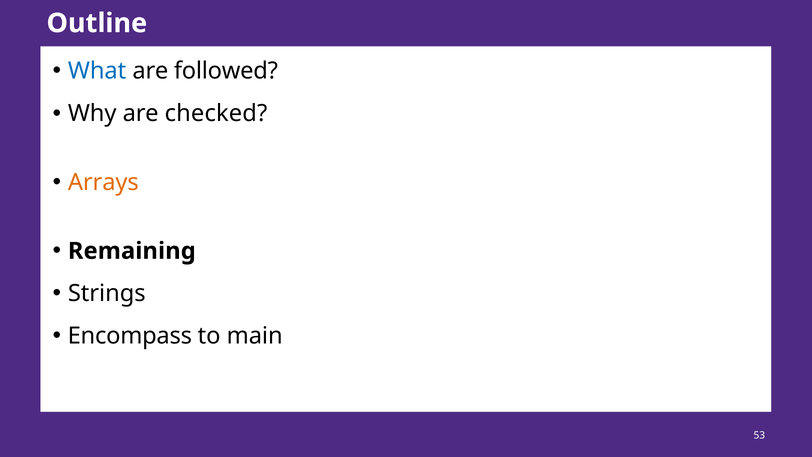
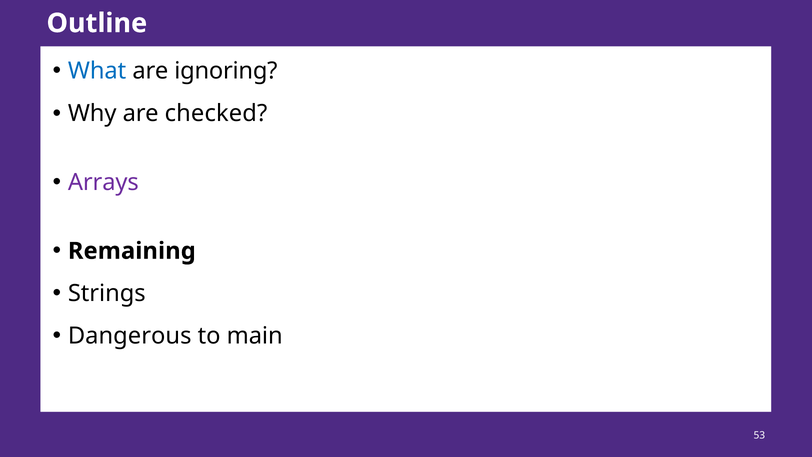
followed: followed -> ignoring (226, 71)
Arrays colour: orange -> purple (103, 182)
Encompass: Encompass -> Dangerous (130, 336)
